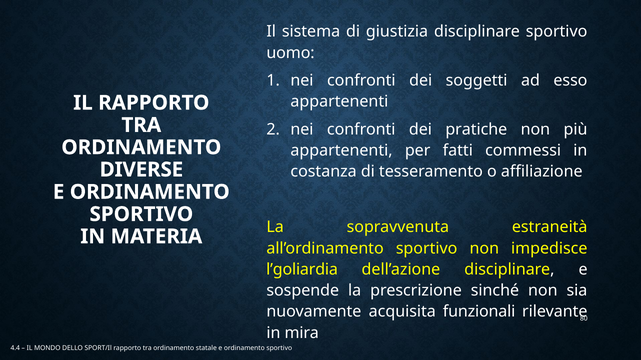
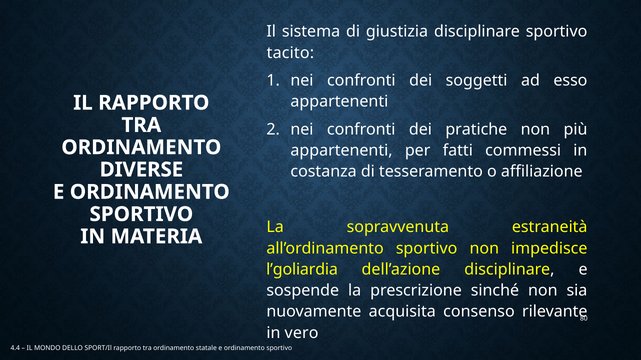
uomo: uomo -> tacito (290, 53)
funzionali: funzionali -> consenso (479, 312)
mira: mira -> vero (302, 333)
